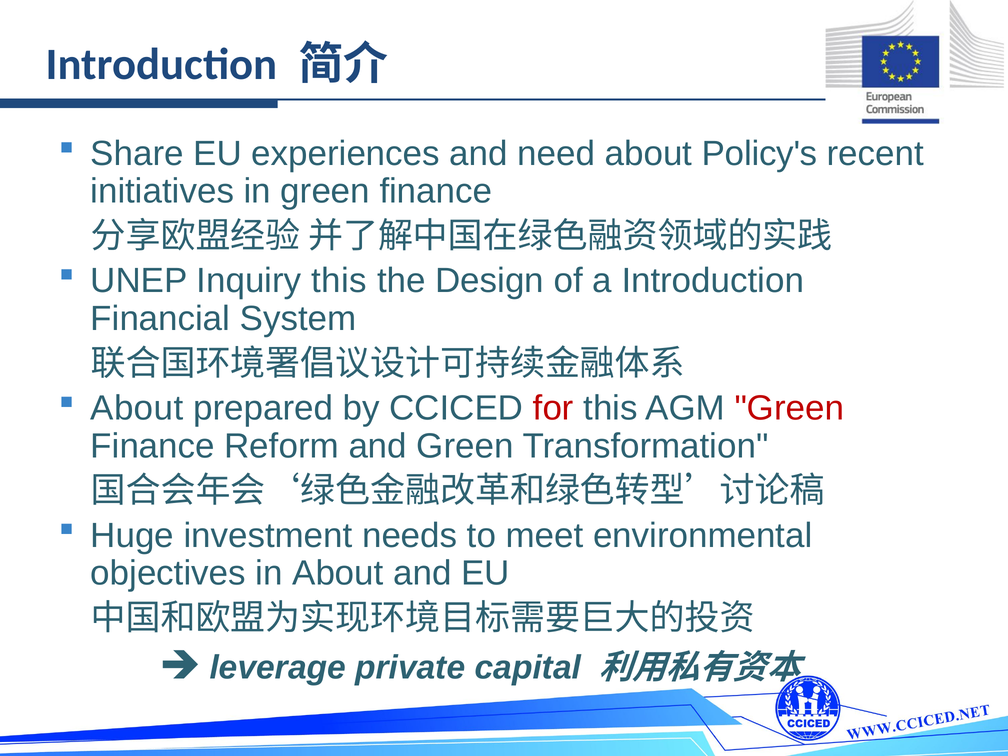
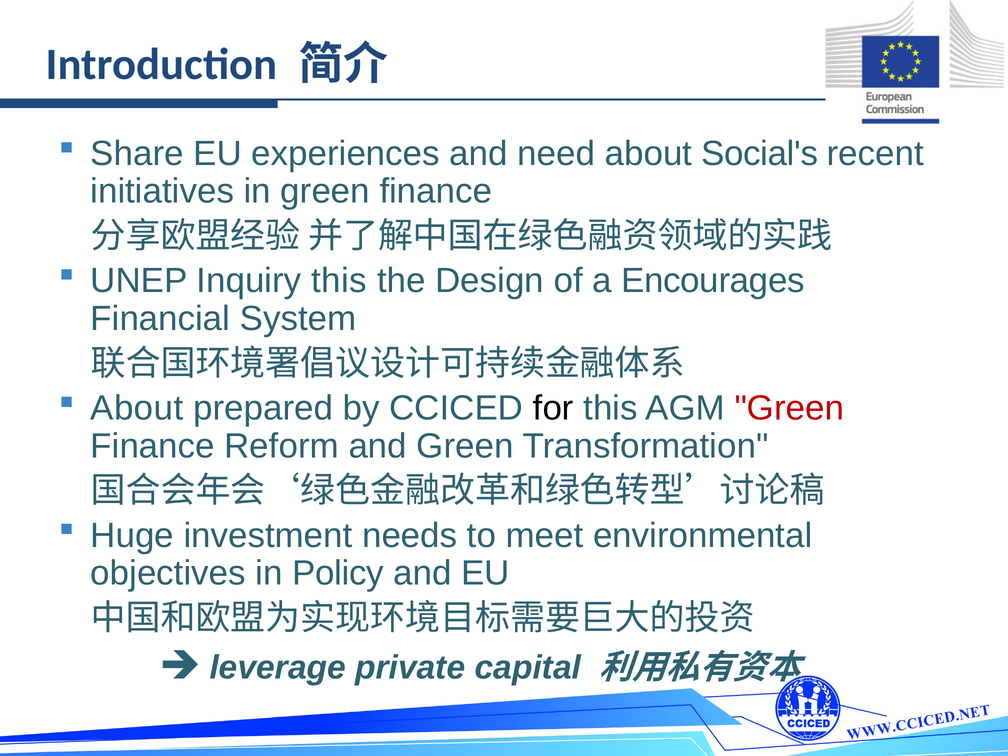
Policy's: Policy's -> Social's (760, 154)
a Introduction: Introduction -> Encourages (713, 281)
for colour: red -> black (553, 408)
in About: About -> Policy (338, 573)
